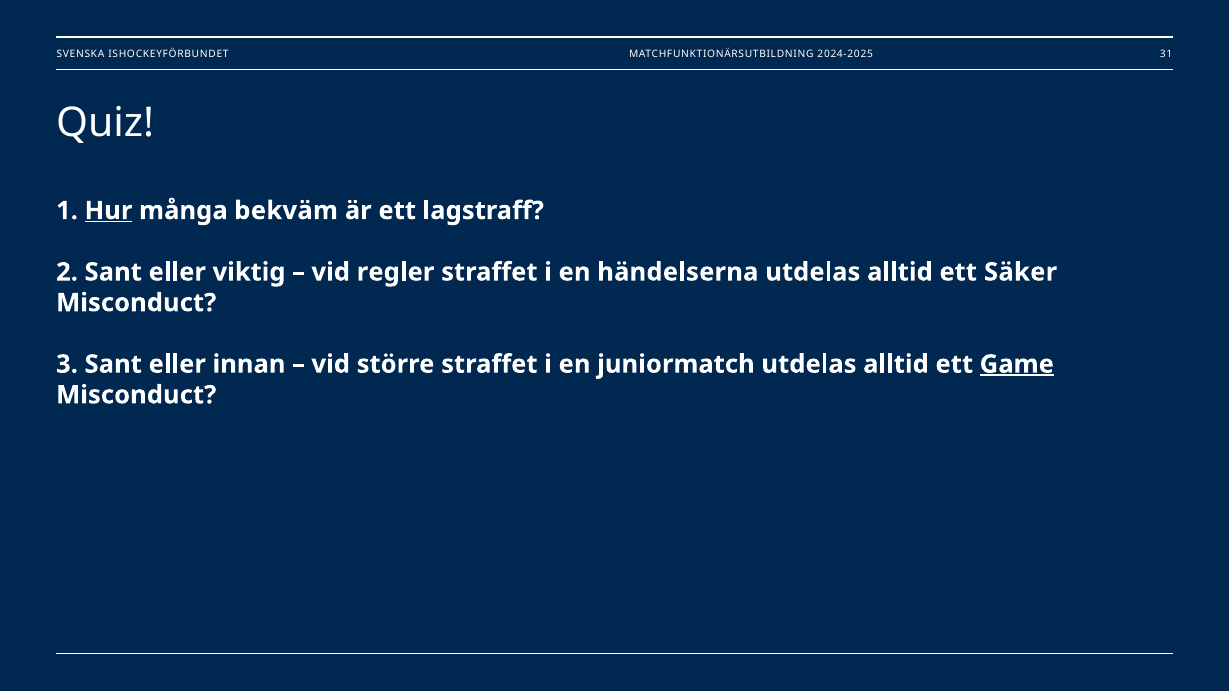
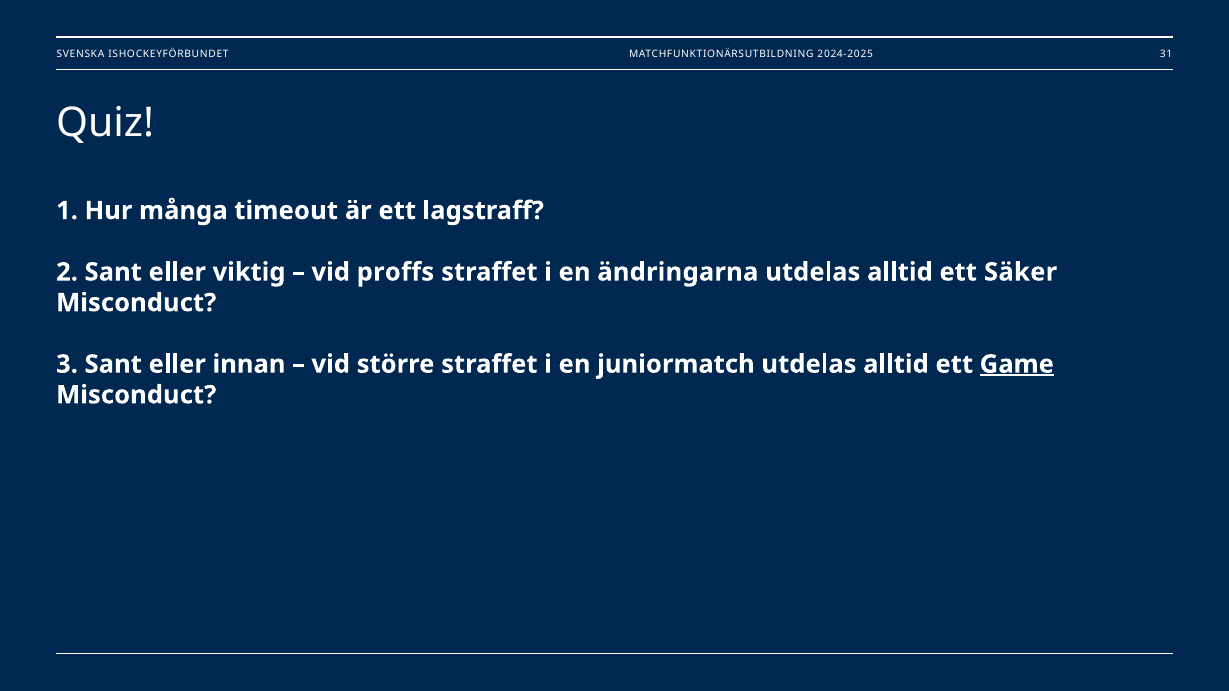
Hur underline: present -> none (108, 211)
bekväm: bekväm -> timeout (286, 211)
regler: regler -> proffs (395, 272)
händelserna: händelserna -> ändringarna (678, 272)
